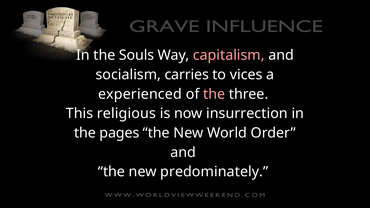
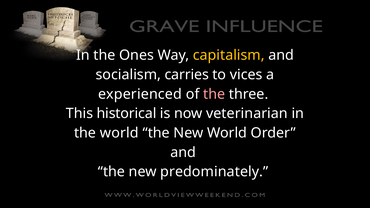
Souls: Souls -> Ones (136, 55)
capitalism colour: pink -> yellow (229, 55)
religious: religious -> historical (127, 114)
insurrection: insurrection -> veterinarian (247, 114)
the pages: pages -> world (119, 133)
